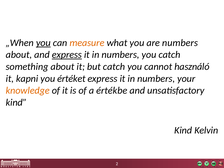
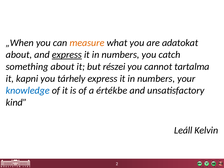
you underline: present -> none (43, 43)
are numbers: numbers -> adatokat (180, 43)
but catch: catch -> részei (114, 67)
használó: használó -> tartalma (192, 67)
értéket: értéket -> tárhely (71, 79)
knowledge colour: orange -> blue (28, 91)
Kind: Kind -> Leáll (183, 130)
